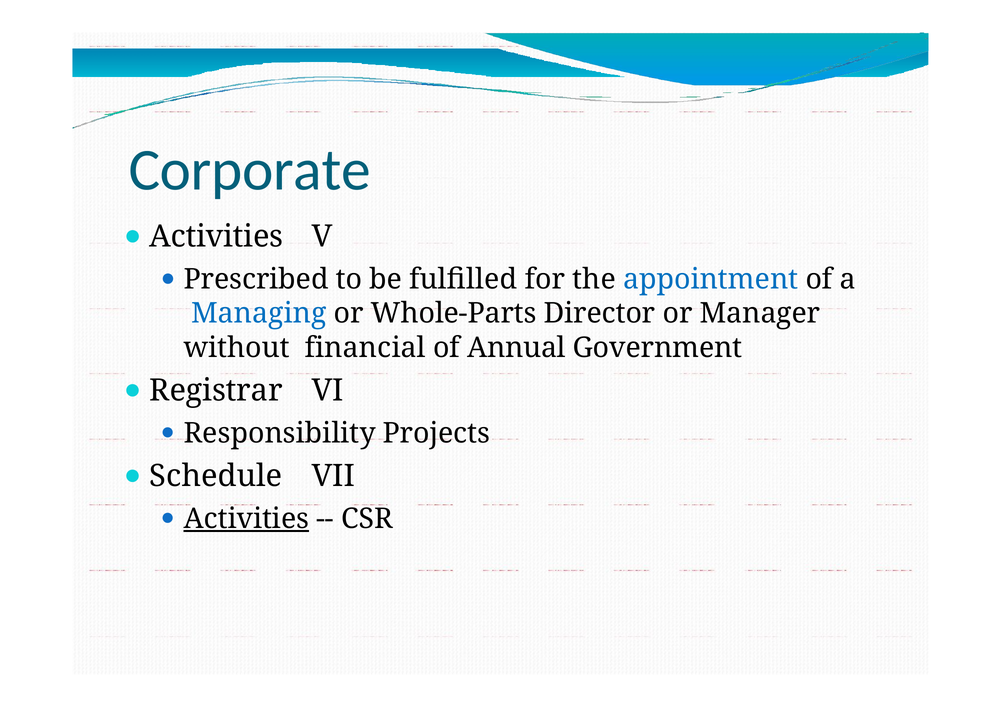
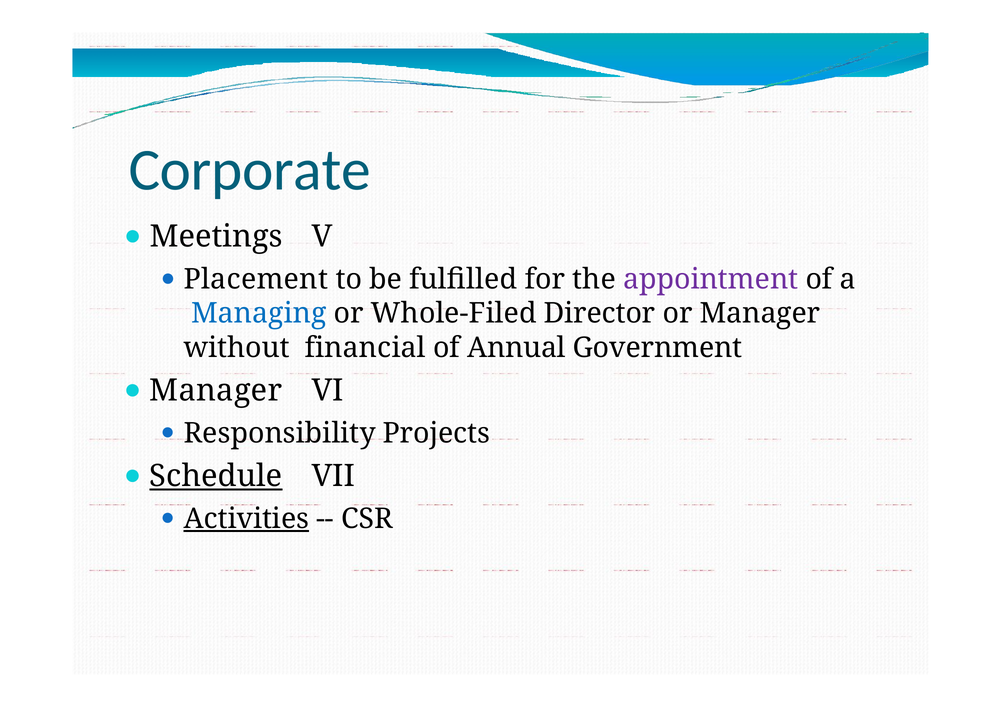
Activities: Activities -> Meetings (216, 237)
Prescribed: Prescribed -> Placement (256, 279)
appointment colour: blue -> purple (711, 279)
Whole-Parts: Whole-Parts -> Whole-Filed (454, 314)
Registrar: Registrar -> Manager (216, 391)
Schedule underline: none -> present (216, 476)
